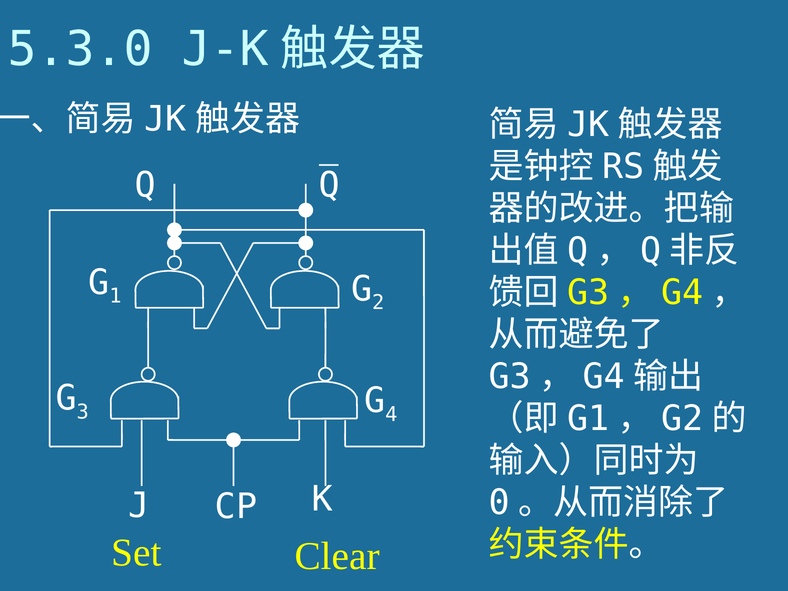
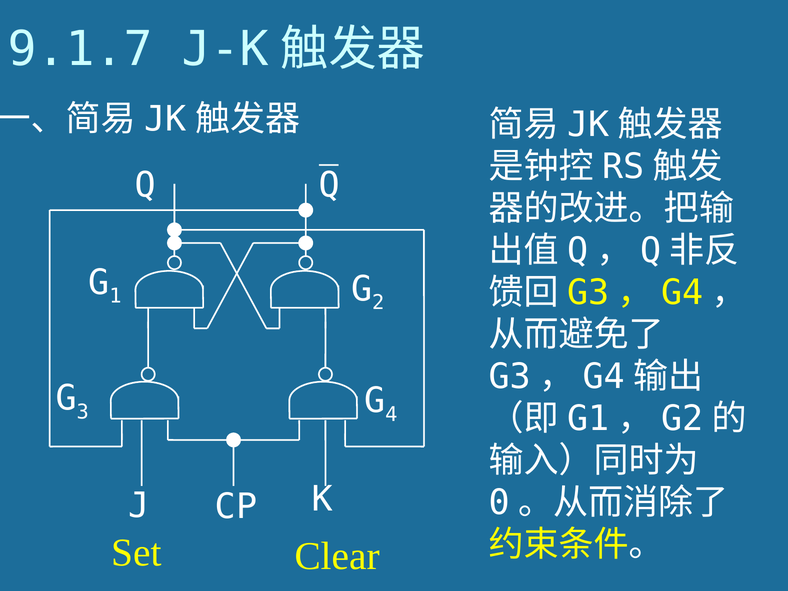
5.3.0: 5.3.0 -> 9.1.7 (80, 49)
